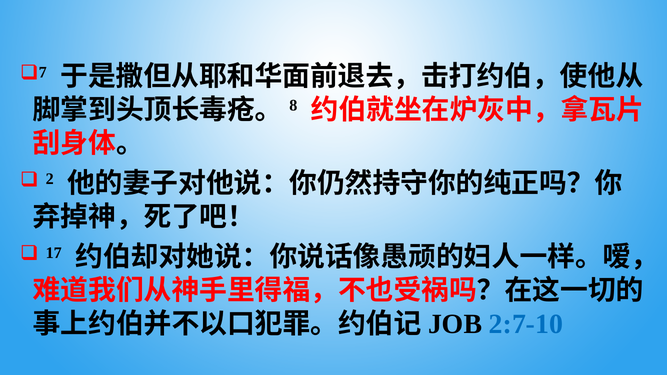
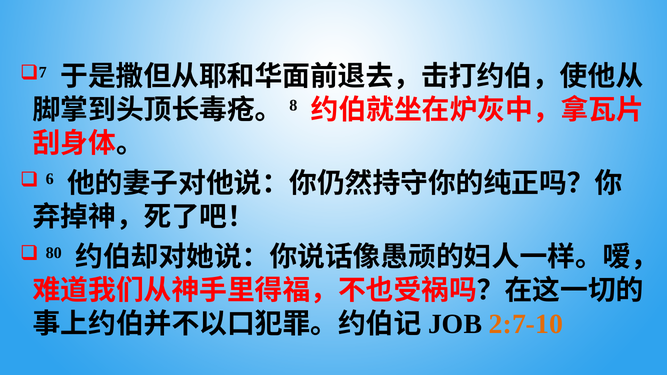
2: 2 -> 6 (50, 179)
17: 17 -> 80 (54, 253)
2:7-10 colour: blue -> orange (526, 324)
